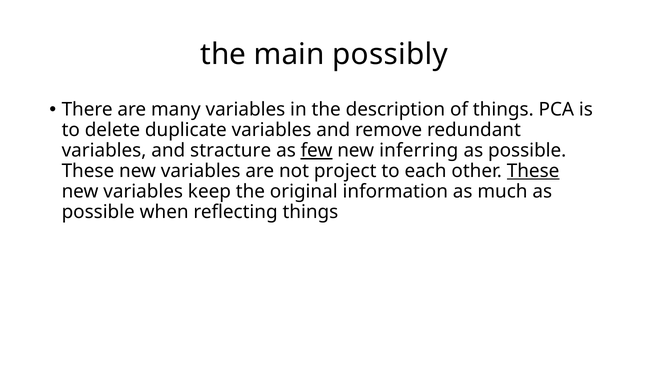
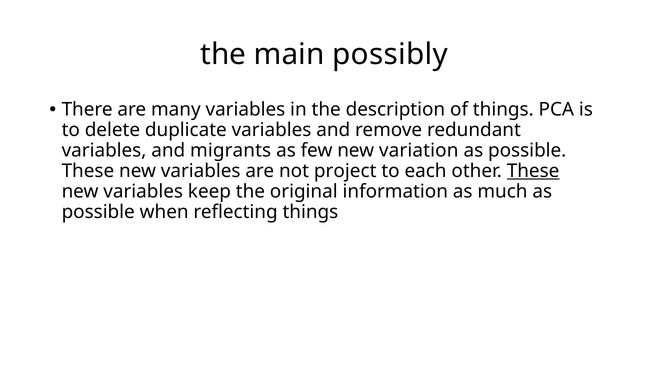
stracture: stracture -> migrants (231, 151)
few underline: present -> none (317, 151)
inferring: inferring -> variation (419, 151)
